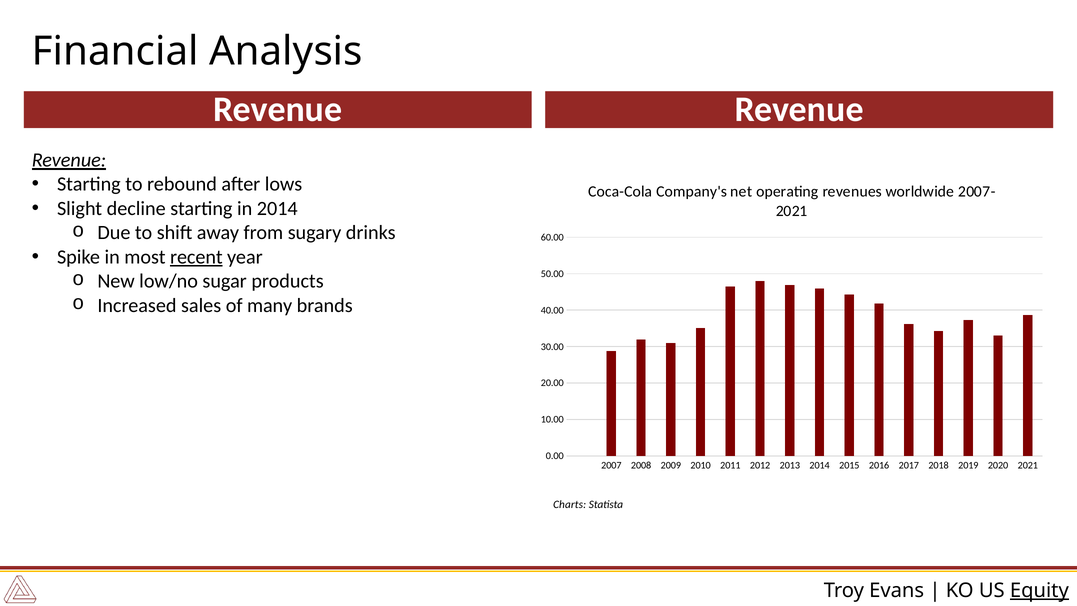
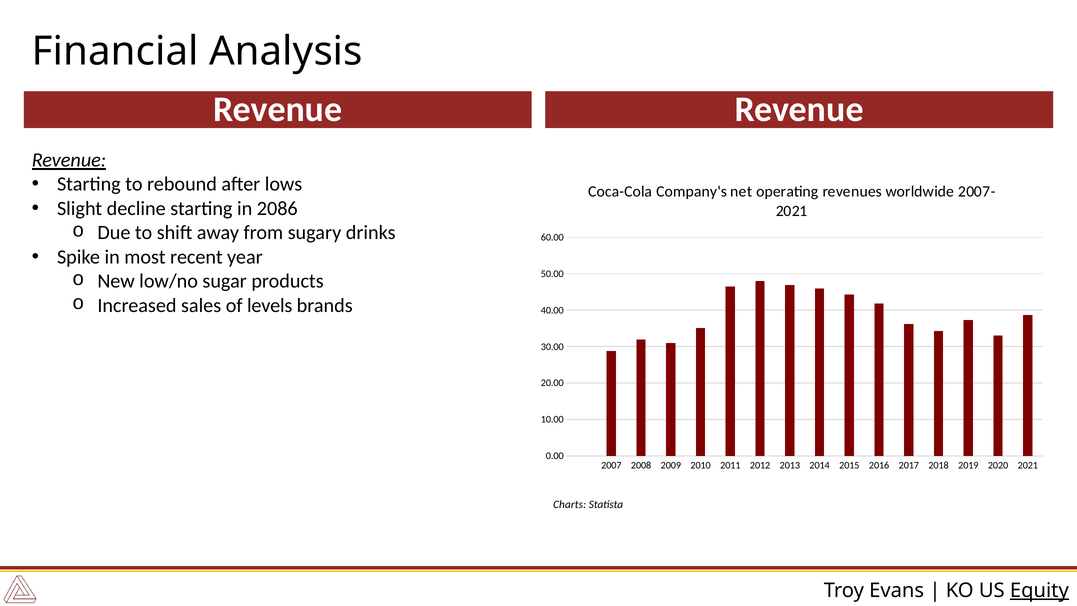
in 2014: 2014 -> 2086 (277, 208)
recent underline: present -> none (196, 257)
many: many -> levels (270, 305)
